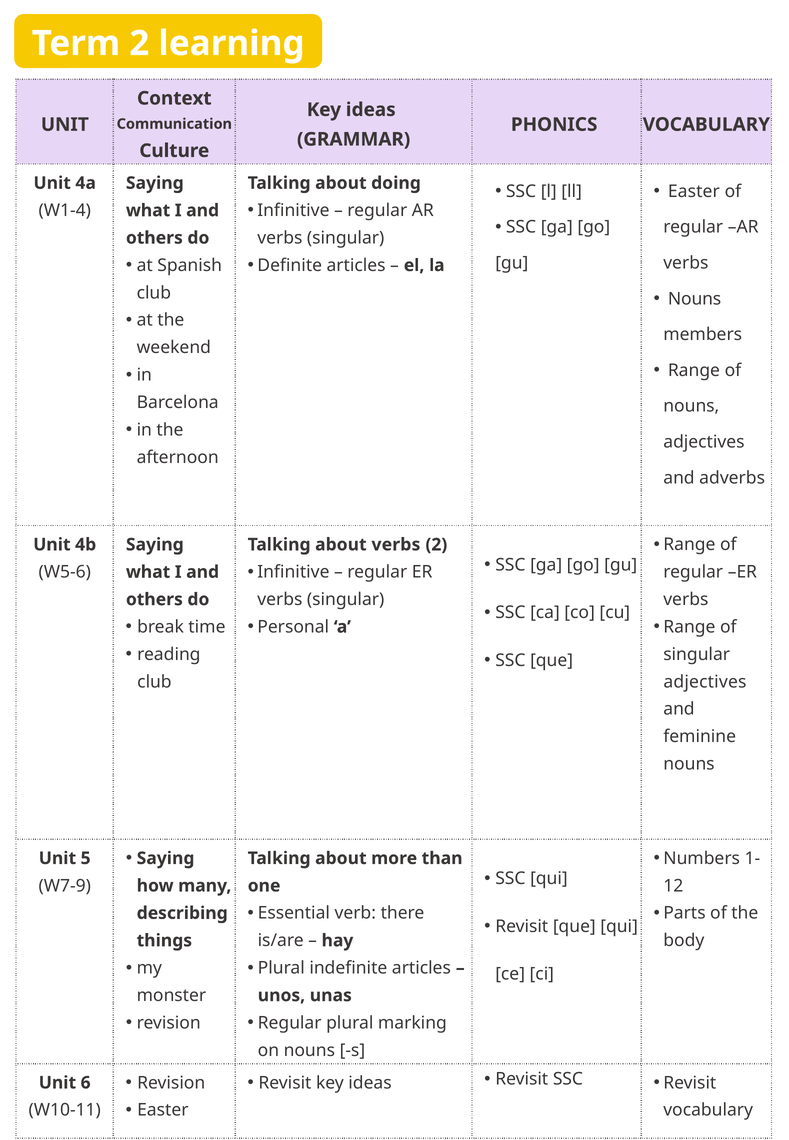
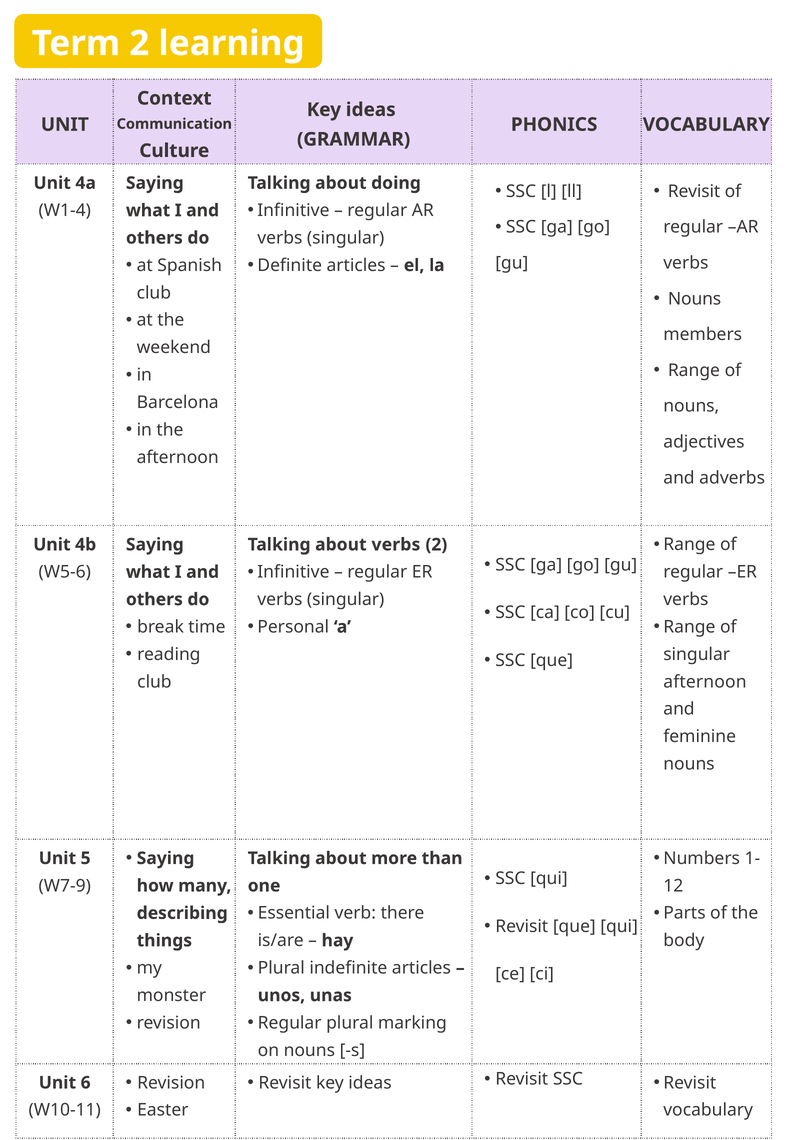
Easter: Easter -> Revisit (694, 191)
adjectives: adjectives -> afternoon (705, 682)
